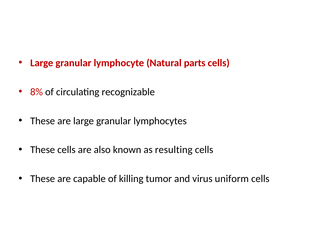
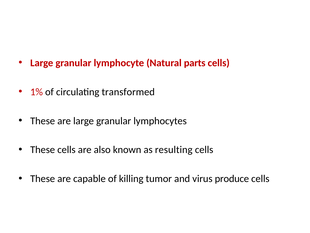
8%: 8% -> 1% (37, 92)
recognizable: recognizable -> transformed (128, 92)
uniform: uniform -> produce (232, 178)
